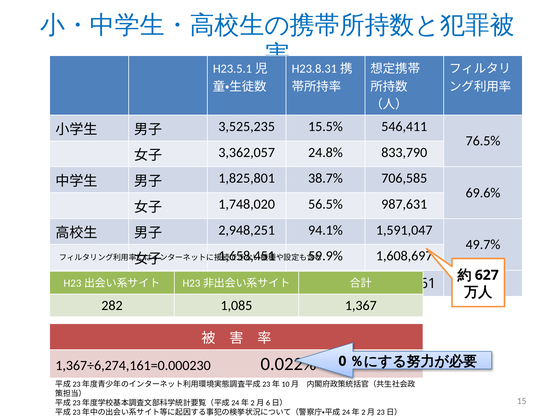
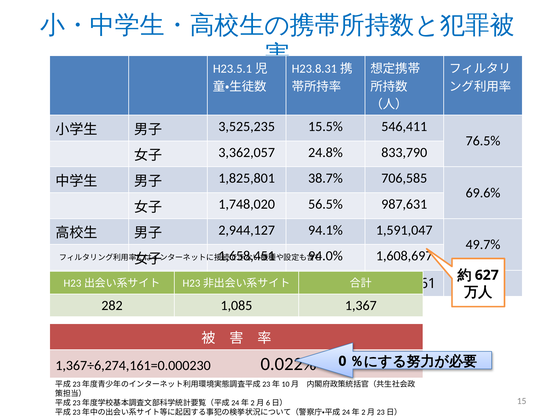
2,948,251: 2,948,251 -> 2,944,127 (247, 230)
59.9%: 59.9% -> 94.0% (325, 256)
